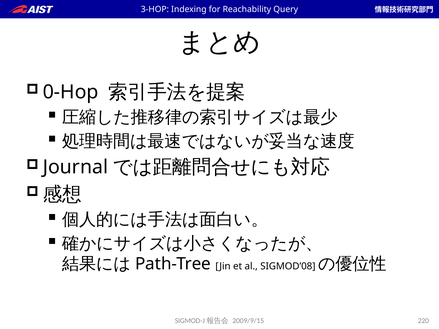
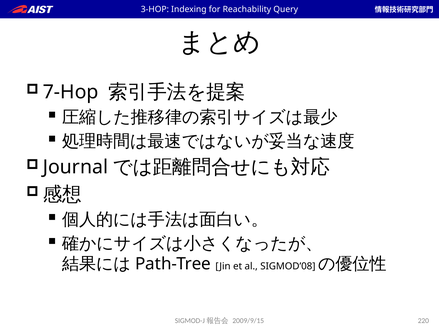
0-Hop: 0-Hop -> 7-Hop (71, 92)
